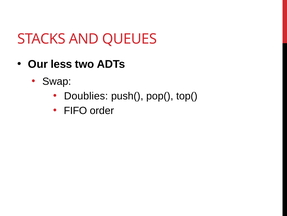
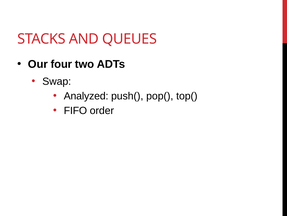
less: less -> four (61, 64)
Doublies: Doublies -> Analyzed (86, 96)
